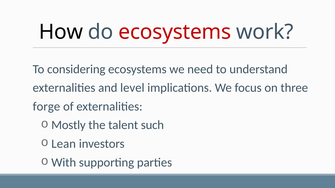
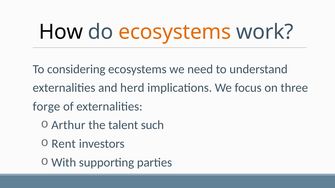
ecosystems colour: red -> orange (175, 32)
level: level -> herd (132, 88)
Mostly: Mostly -> Arthur (68, 125)
Lean: Lean -> Rent (64, 144)
